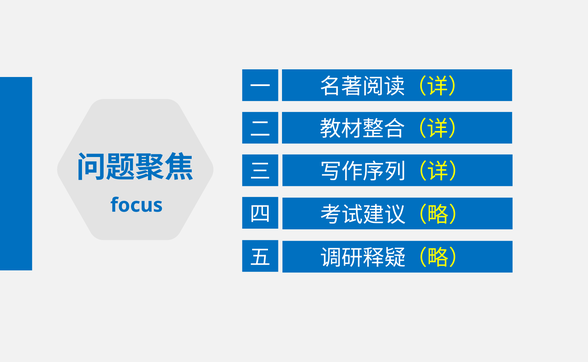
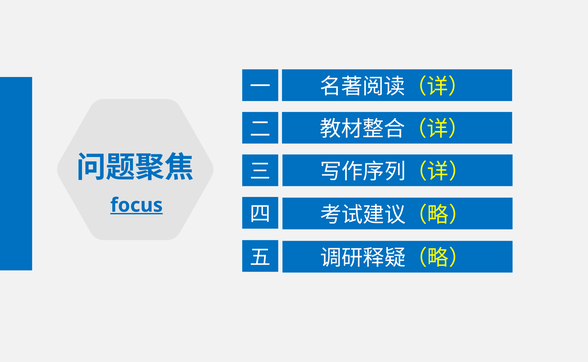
focus underline: none -> present (137, 205)
